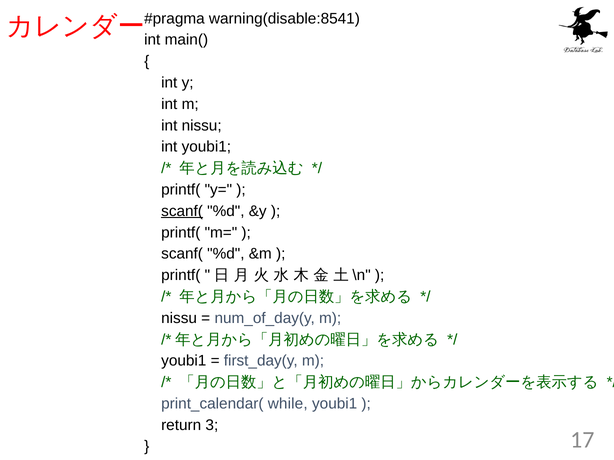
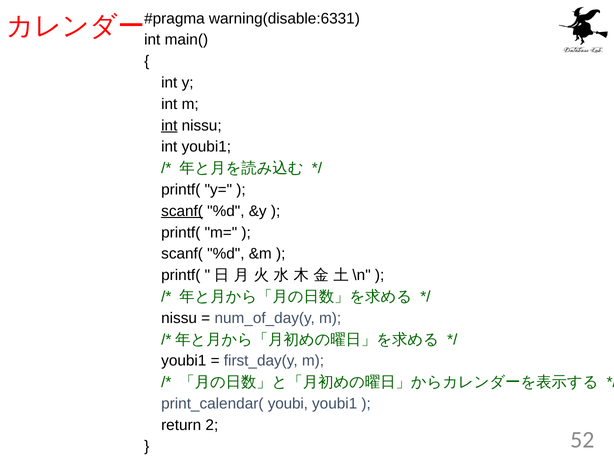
warning(disable:8541: warning(disable:8541 -> warning(disable:6331 (284, 19)
int underline: none -> present (169, 126)
while: while -> youbi (288, 404)
3: 3 -> 2 (212, 425)
17: 17 -> 52 (582, 440)
